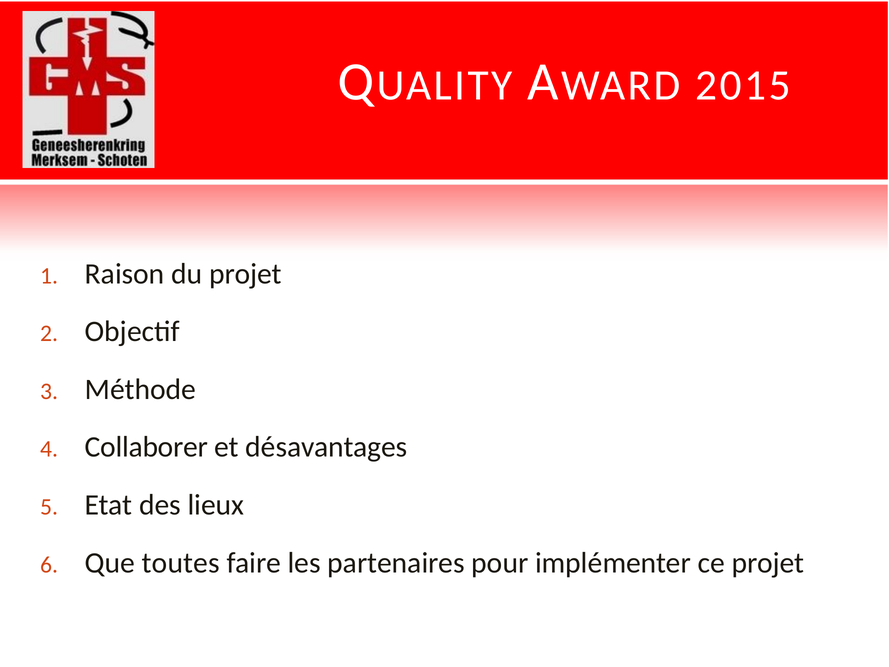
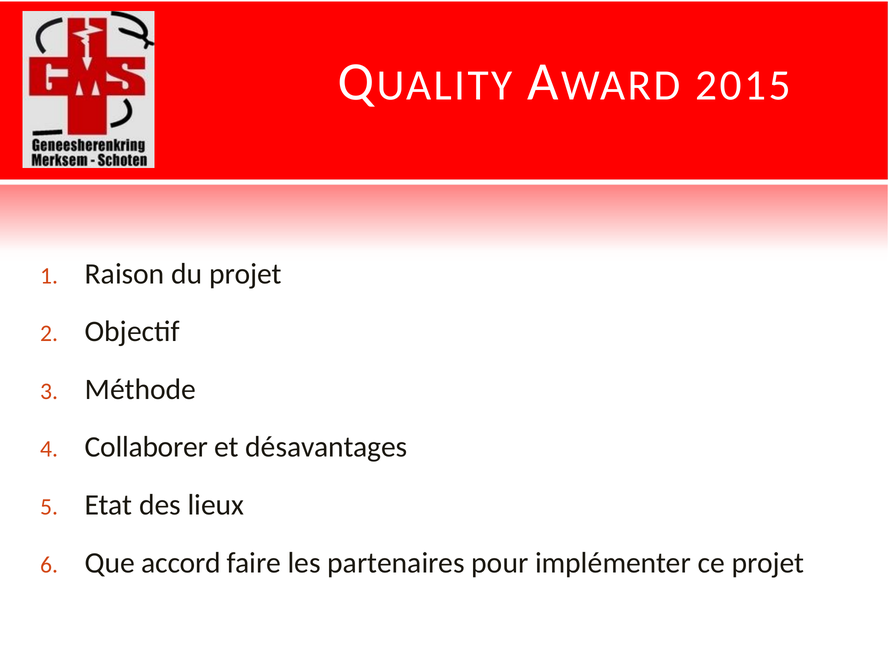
toutes: toutes -> accord (181, 563)
